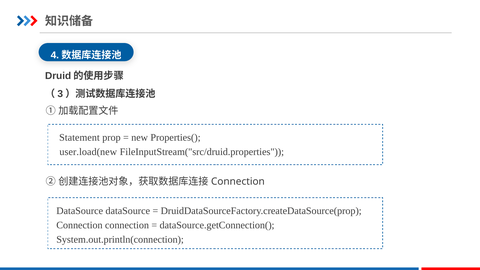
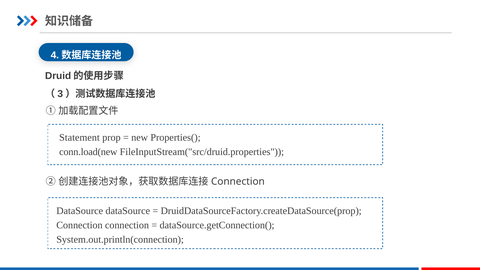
user.load(new: user.load(new -> conn.load(new (88, 152)
